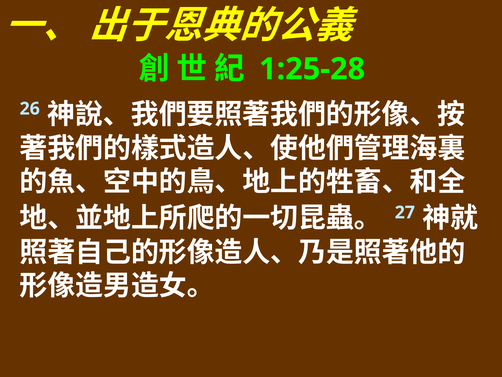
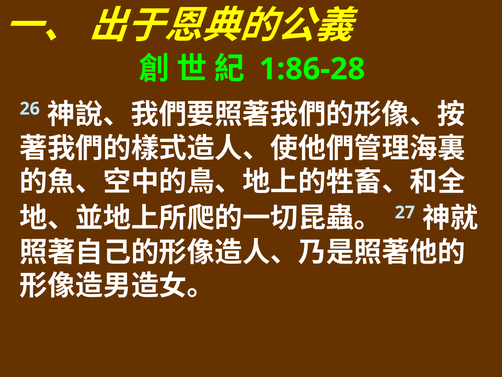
1:25-28: 1:25-28 -> 1:86-28 (312, 69)
